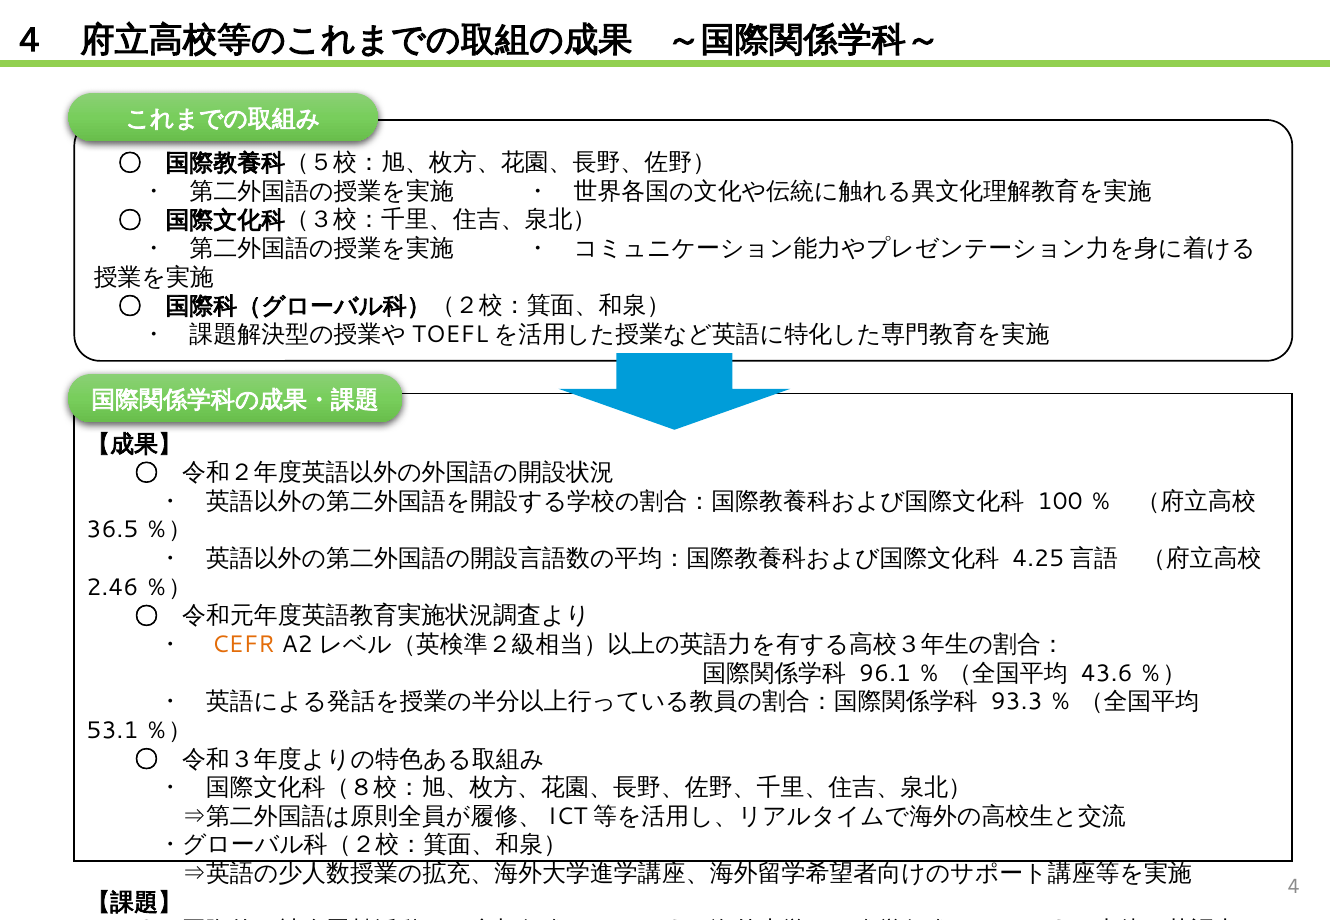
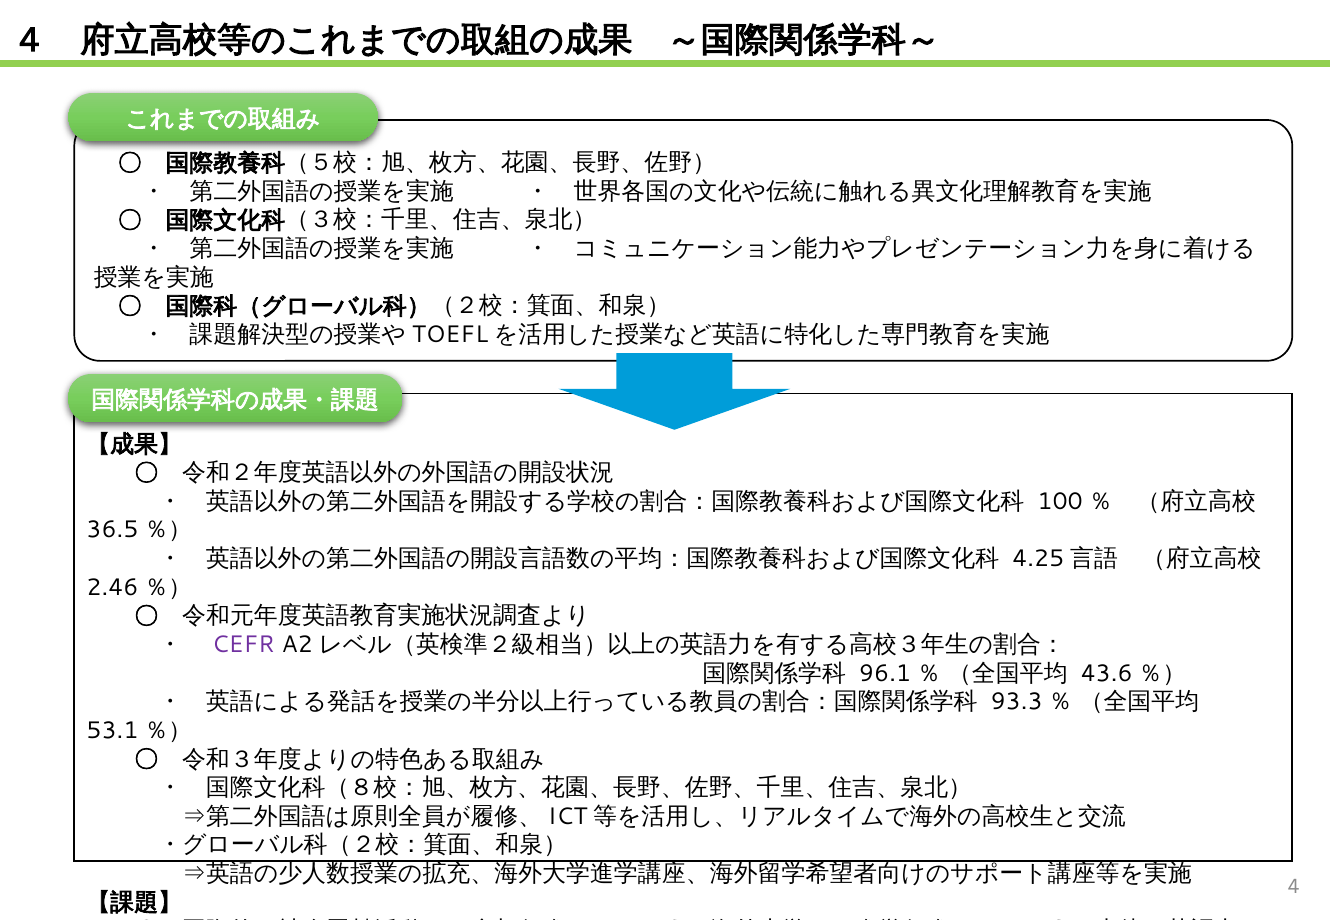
CEFR colour: orange -> purple (243, 645)
